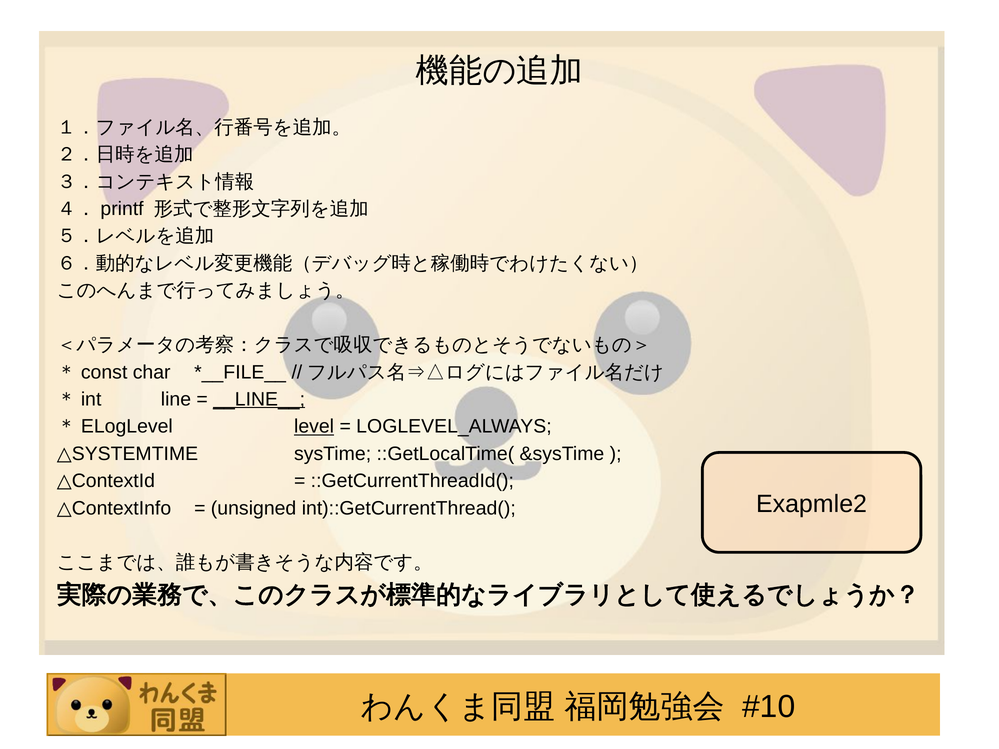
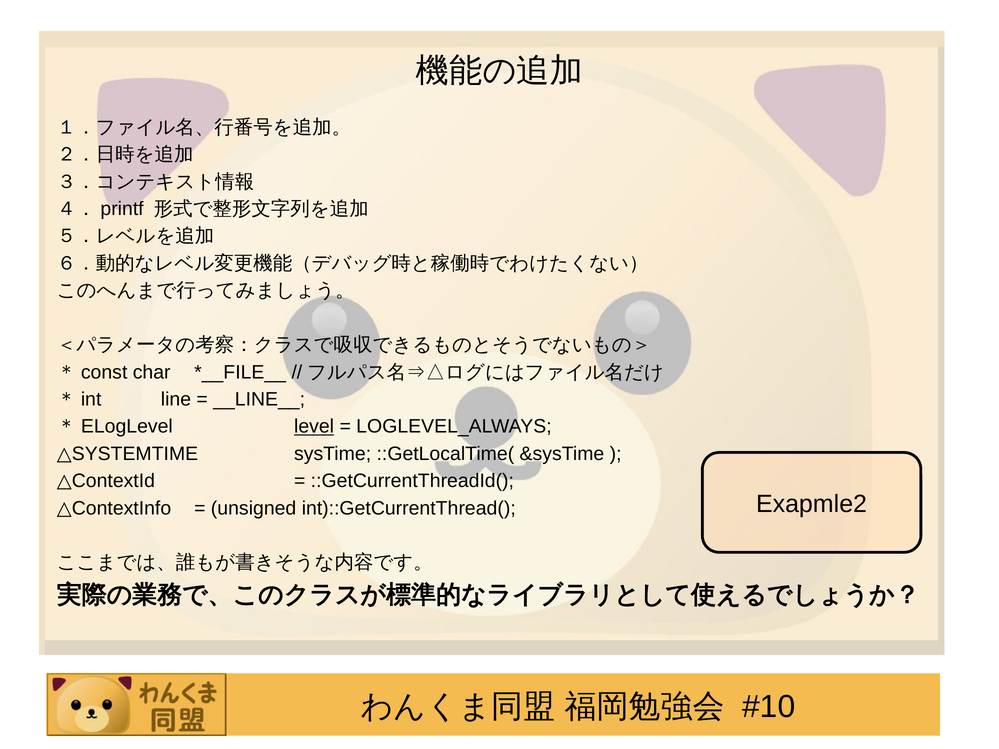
__LINE__ underline: present -> none (259, 399)
